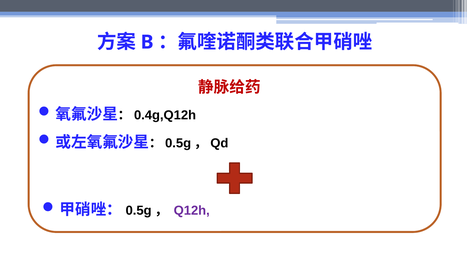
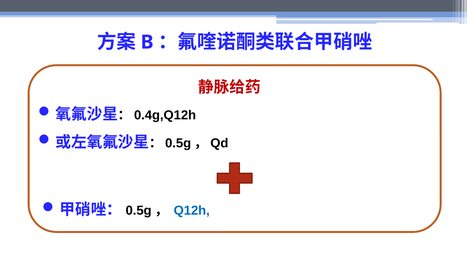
Q12h colour: purple -> blue (192, 210)
